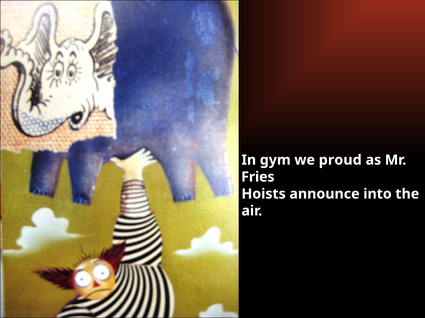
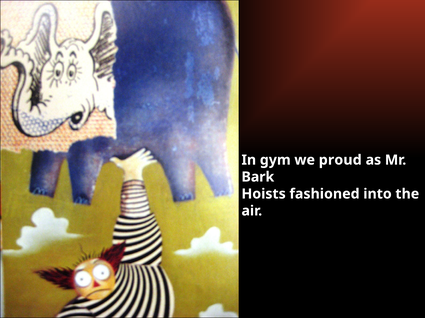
Fries: Fries -> Bark (258, 177)
announce: announce -> fashioned (324, 194)
